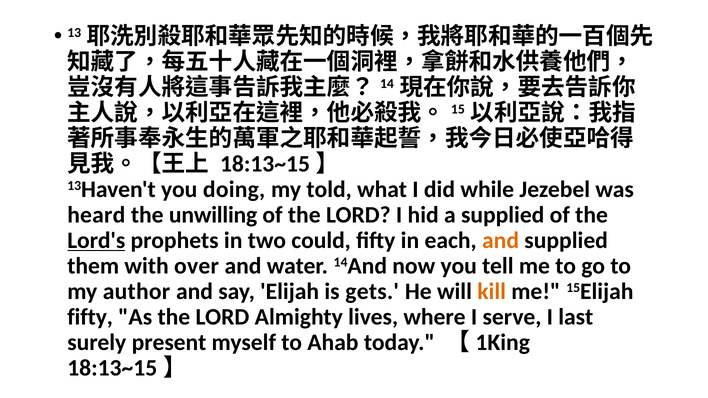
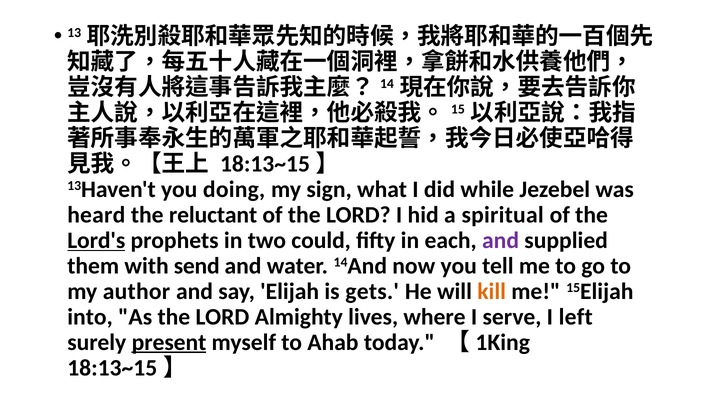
told: told -> sign (329, 189)
unwilling: unwilling -> reluctant (213, 215)
a supplied: supplied -> spiritual (503, 215)
and colour: orange -> purple (501, 241)
over: over -> send (197, 266)
fifty: fifty -> into (90, 317)
last: last -> left (576, 317)
present underline: none -> present (169, 343)
